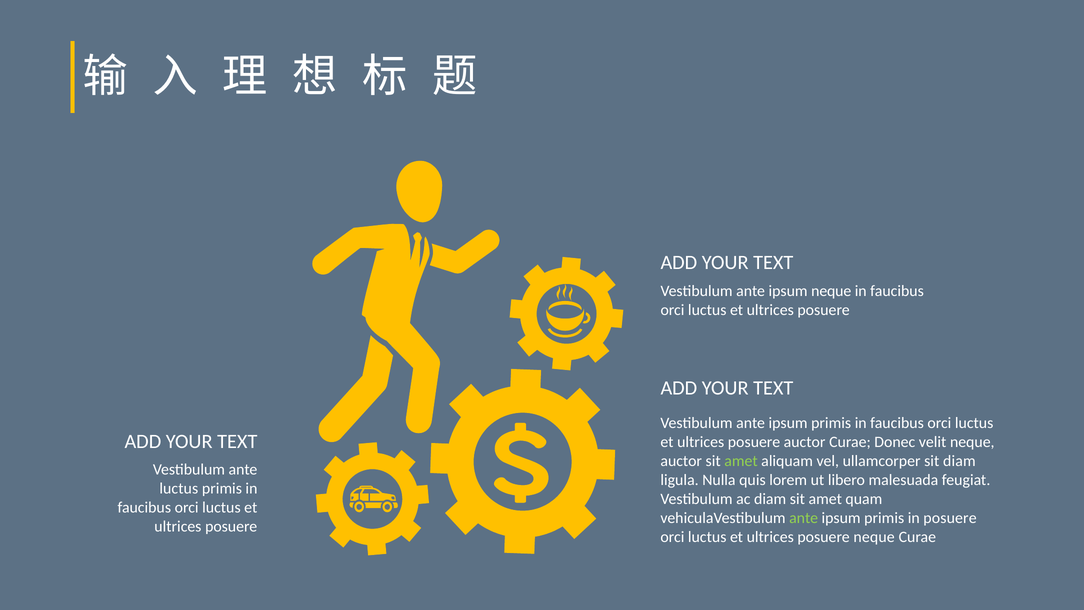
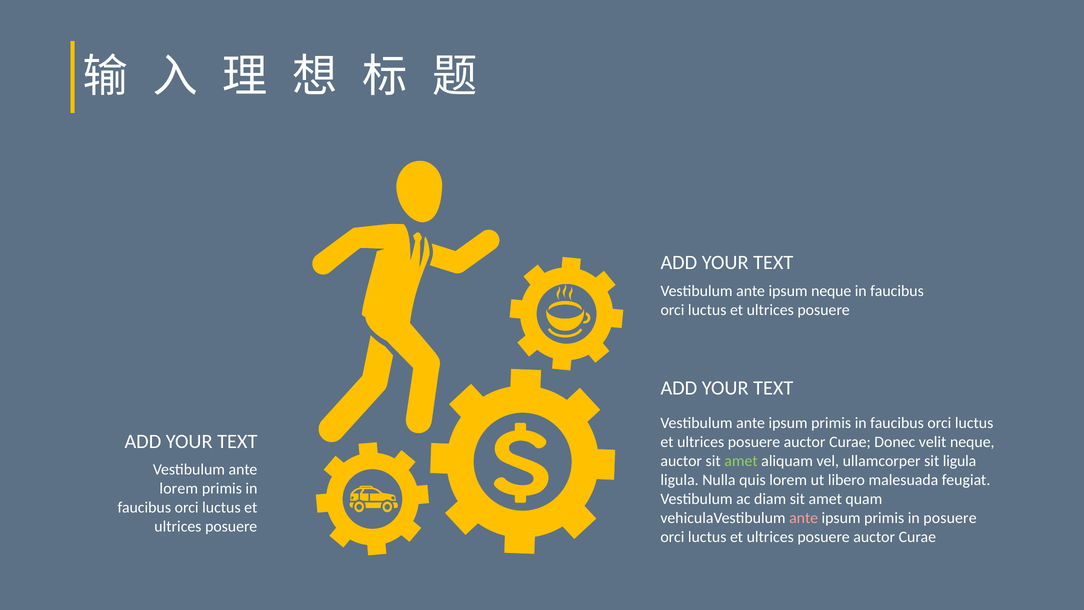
sit diam: diam -> ligula (960, 461)
luctus: luctus -> lorem (179, 488)
ante colour: light green -> pink (804, 518)
neque: neque -> auctor (874, 537)
